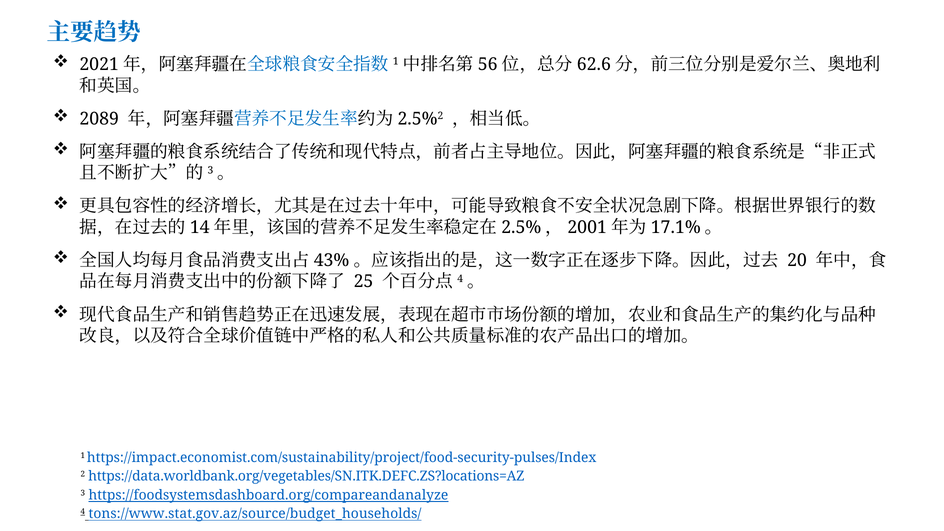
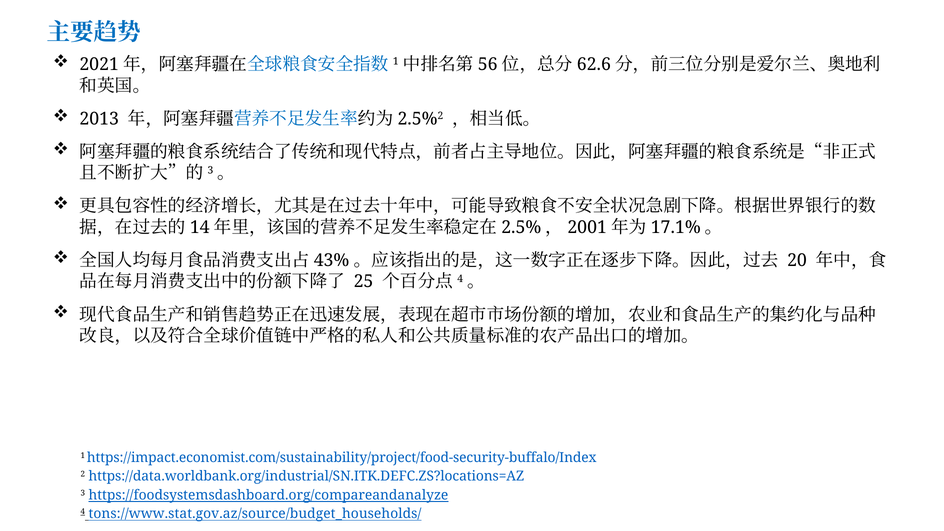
2089: 2089 -> 2013 (99, 119)
https://impact.economist.com/sustainability/project/food-security-pulses/Index: https://impact.economist.com/sustainability/project/food-security-pulses/Index -> https://impact.economist.com/sustainability/project/food-security-buffalo/Index (342, 458)
https://data.worldbank.org/vegetables/SN.ITK.DEFC.ZS?locations=AZ: https://data.worldbank.org/vegetables/SN.ITK.DEFC.ZS?locations=AZ -> https://data.worldbank.org/industrial/SN.ITK.DEFC.ZS?locations=AZ (306, 476)
